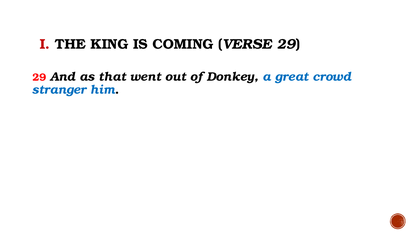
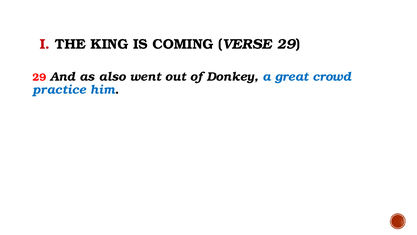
that: that -> also (112, 77)
stranger: stranger -> practice (59, 90)
